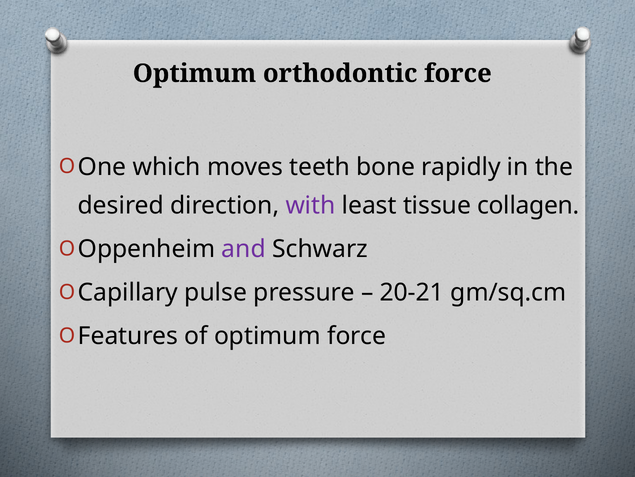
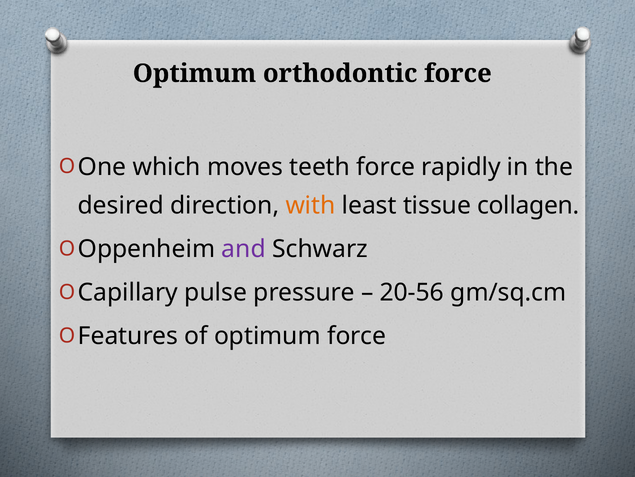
teeth bone: bone -> force (386, 167)
with colour: purple -> orange (311, 205)
20-21: 20-21 -> 20-56 (412, 292)
